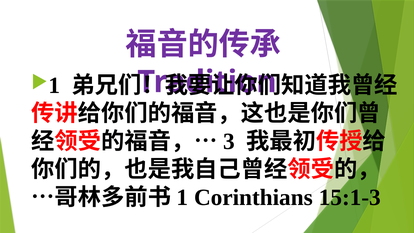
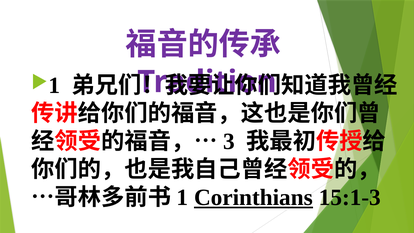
Corinthians underline: none -> present (254, 197)
